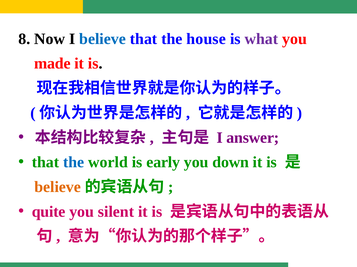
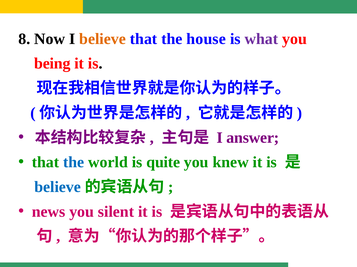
believe colour: blue -> orange (103, 39)
made: made -> being (52, 64)
early: early -> quite (163, 163)
down: down -> knew (231, 163)
believe colour: orange -> blue (58, 187)
quite: quite -> news (49, 212)
